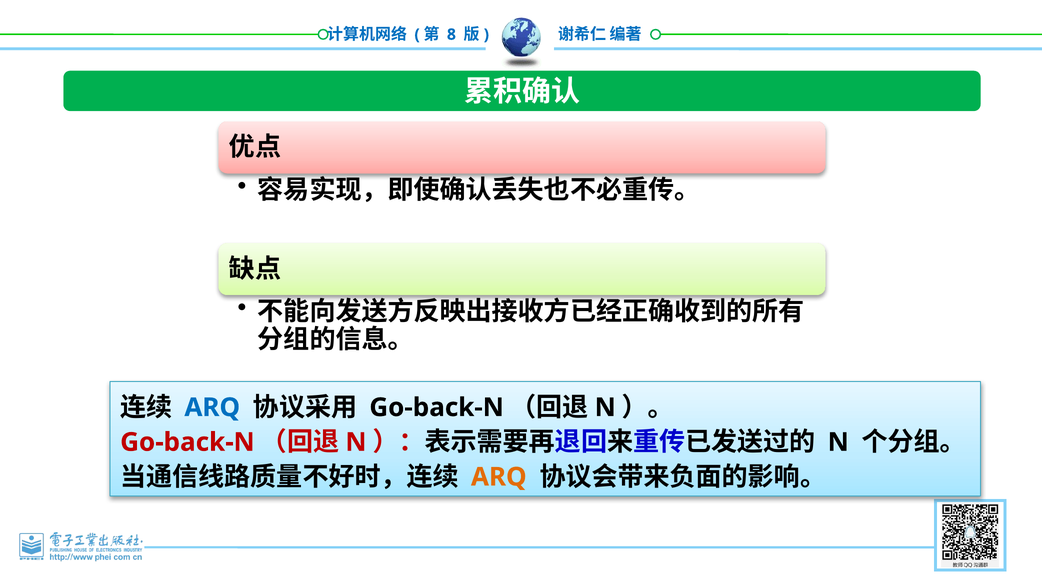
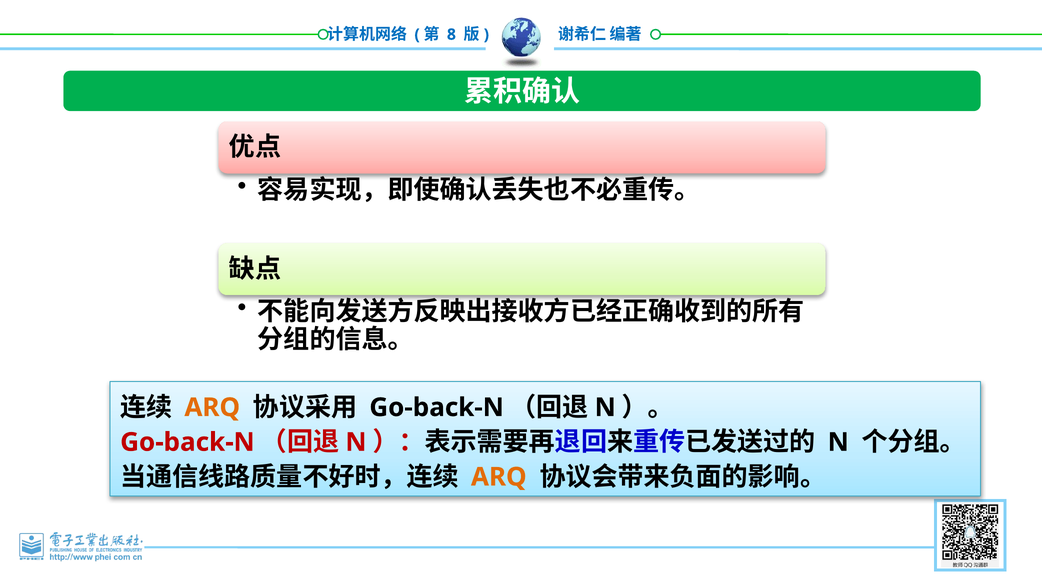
ARQ colour: blue -> orange (212, 408)
